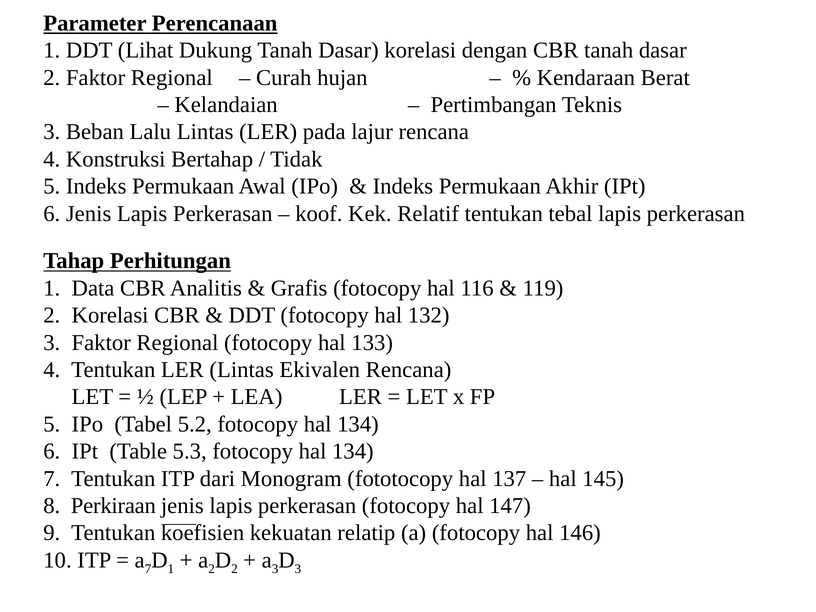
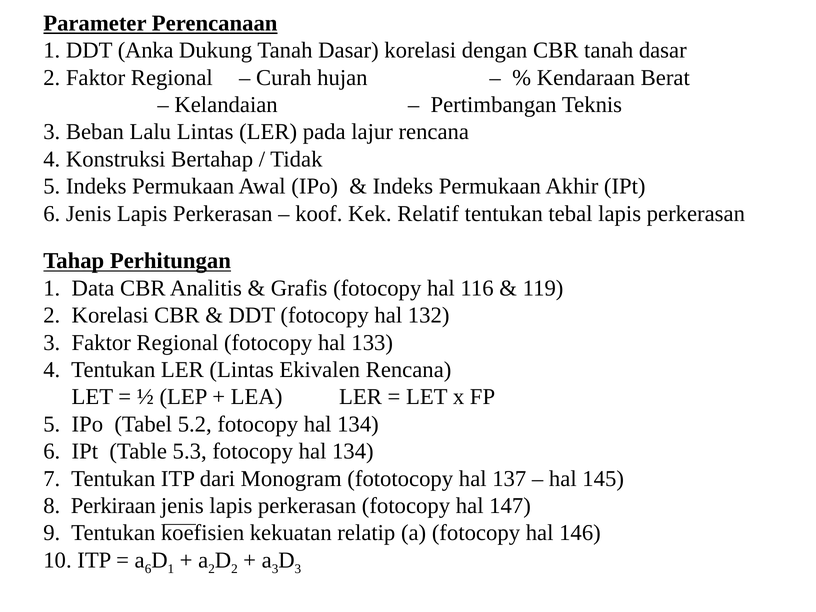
Lihat: Lihat -> Anka (146, 50)
a 7: 7 -> 6 (148, 569)
